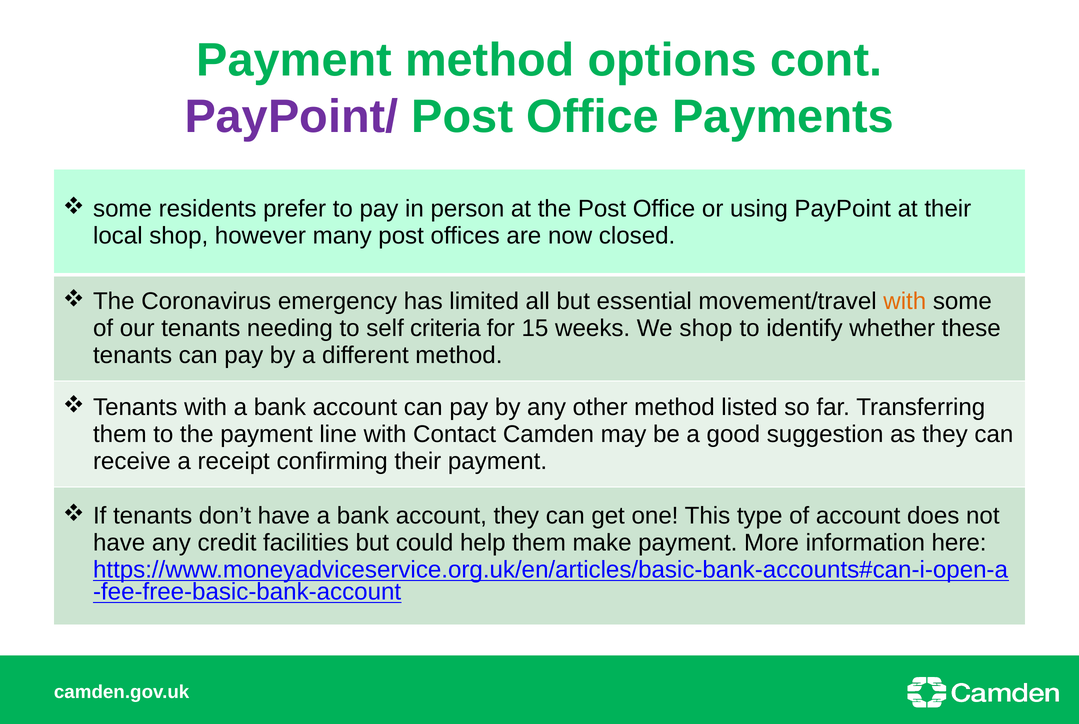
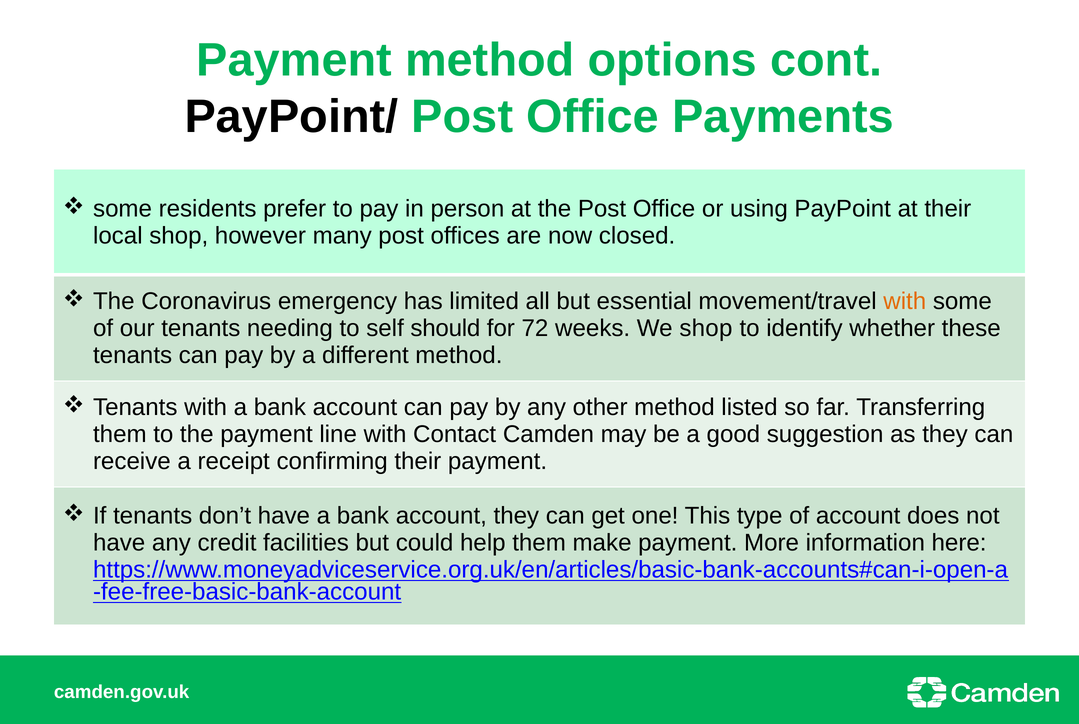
PayPoint/ colour: purple -> black (291, 117)
criteria: criteria -> should (445, 328)
15: 15 -> 72 (535, 328)
